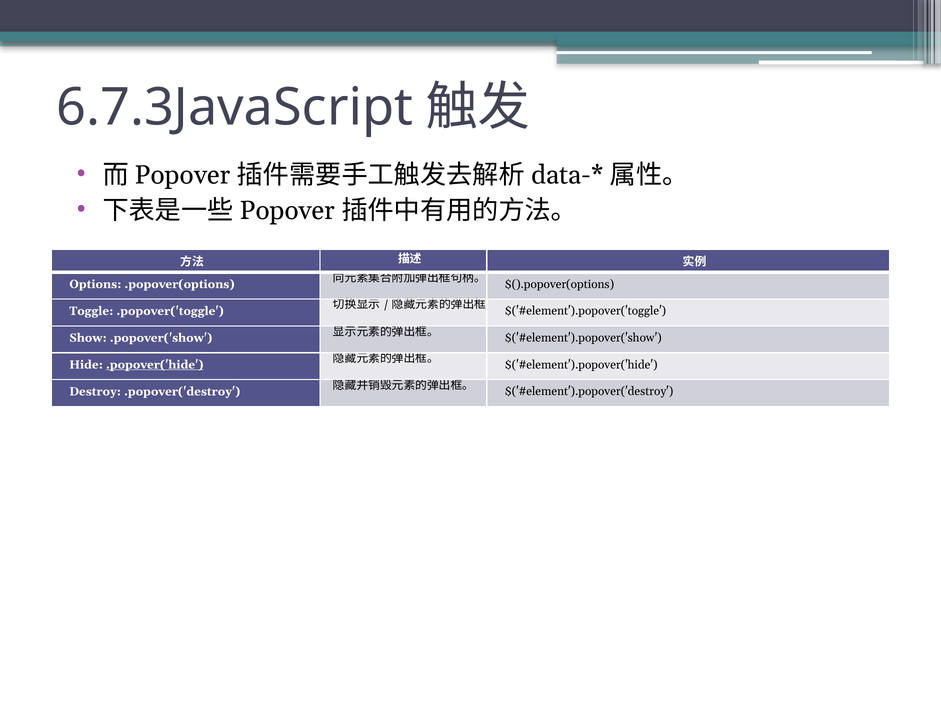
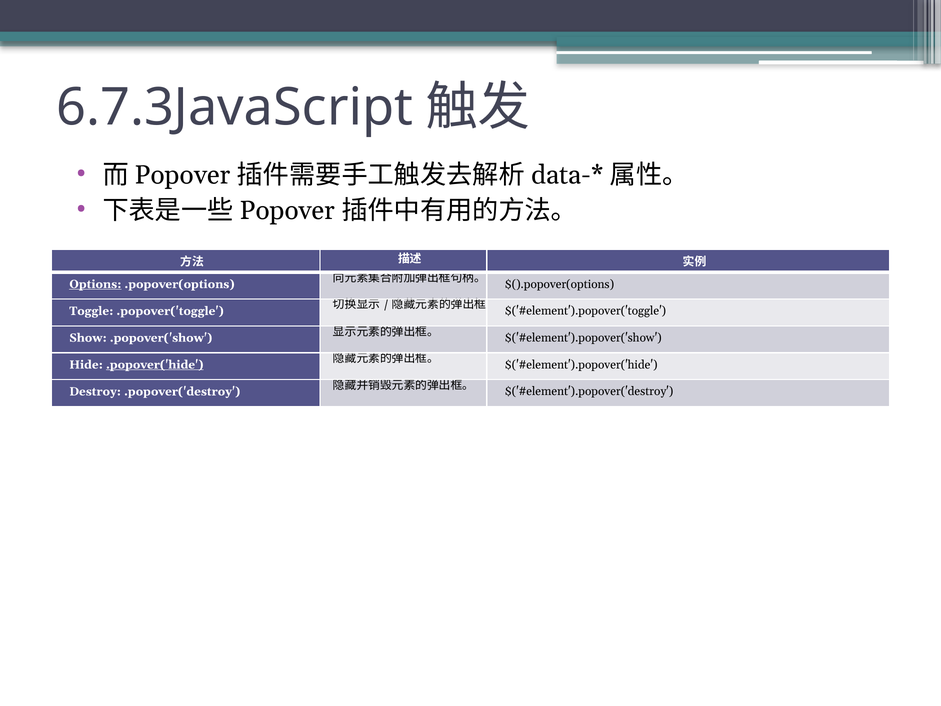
Options underline: none -> present (95, 284)
